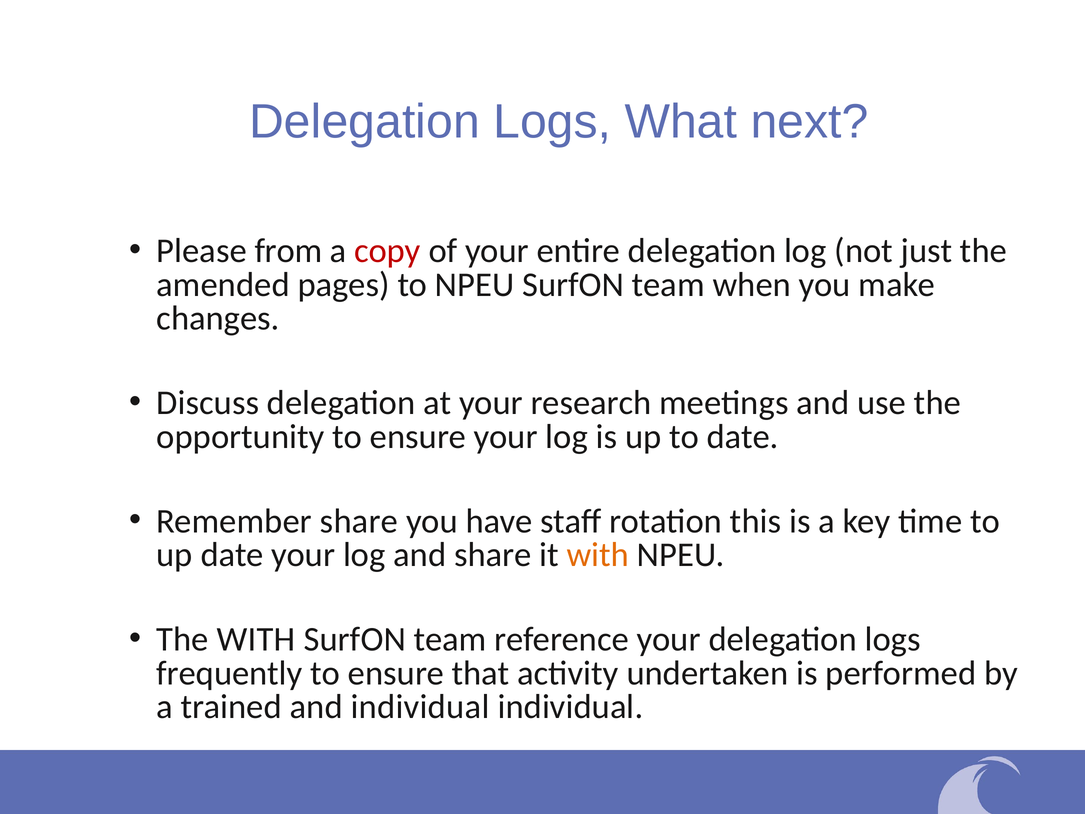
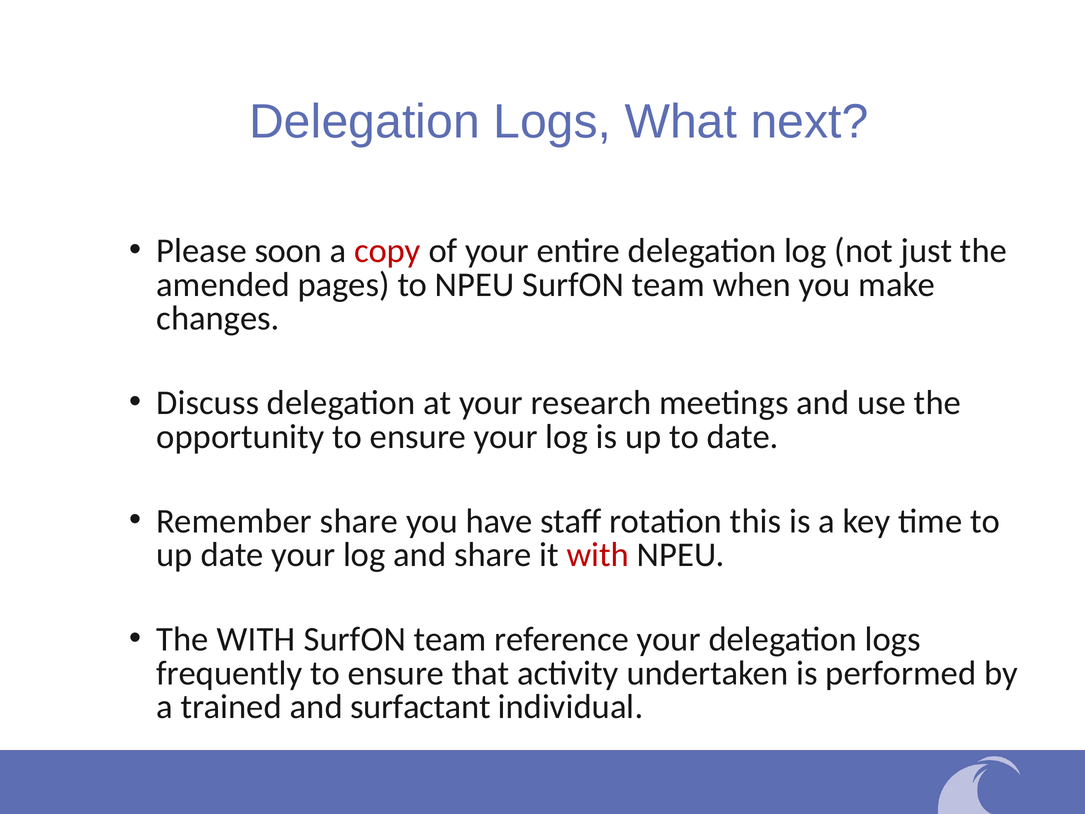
from: from -> soon (288, 251)
with colour: orange -> red (598, 555)
and individual: individual -> surfactant (420, 707)
